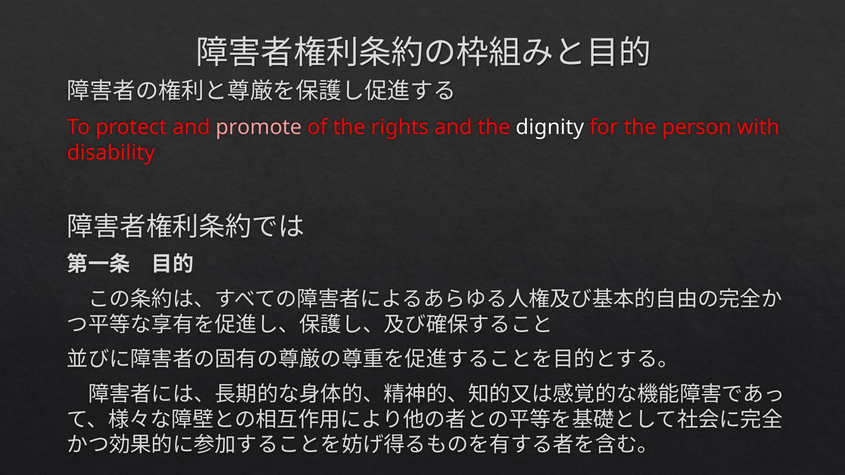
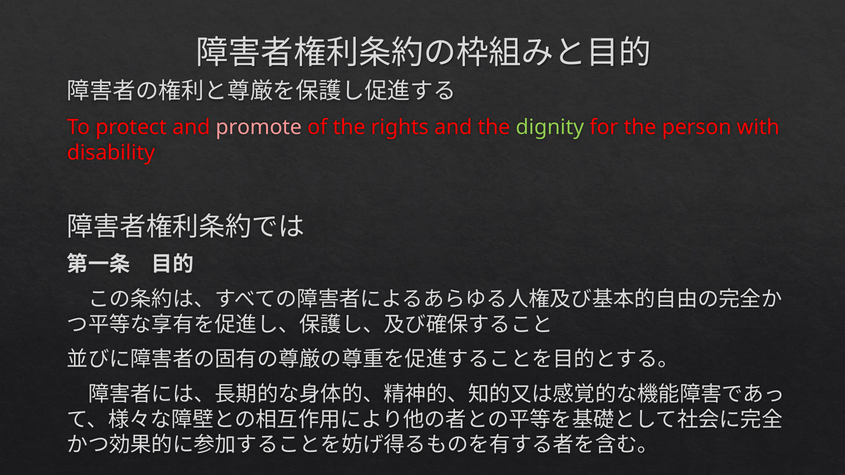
dignity colour: white -> light green (550, 127)
